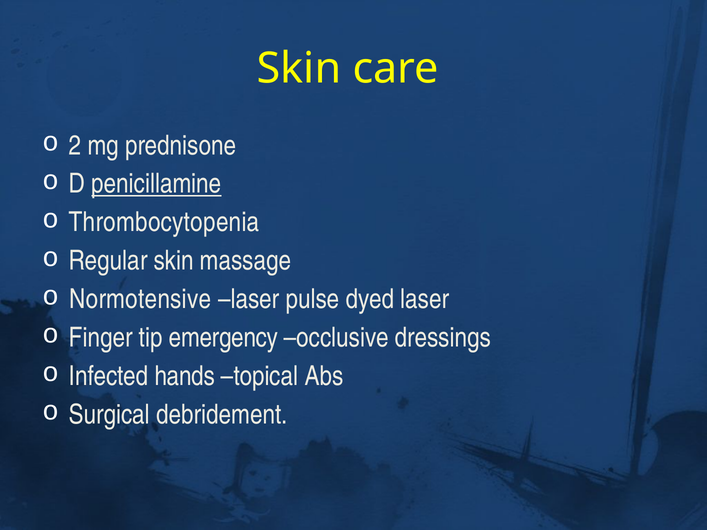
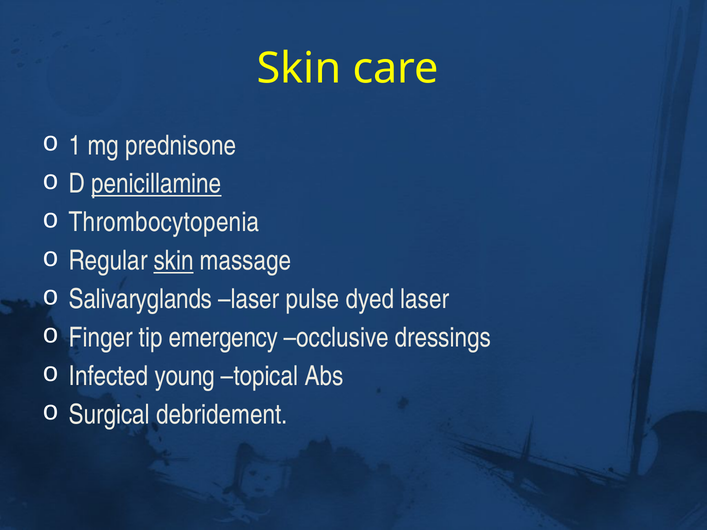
2: 2 -> 1 (75, 146)
skin underline: none -> present (174, 261)
Normotensive: Normotensive -> Salivaryglands (141, 299)
hands: hands -> young (185, 376)
